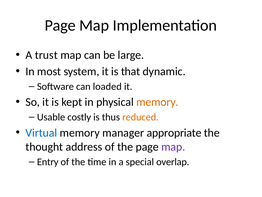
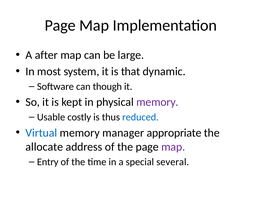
trust: trust -> after (46, 55)
loaded: loaded -> though (107, 86)
memory colour: orange -> purple (157, 102)
reduced colour: orange -> blue (140, 117)
thought: thought -> allocate (44, 146)
overlap: overlap -> several (173, 161)
